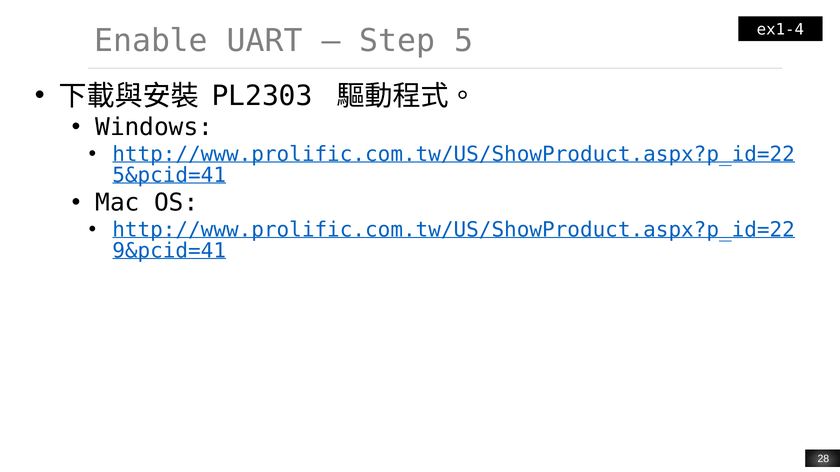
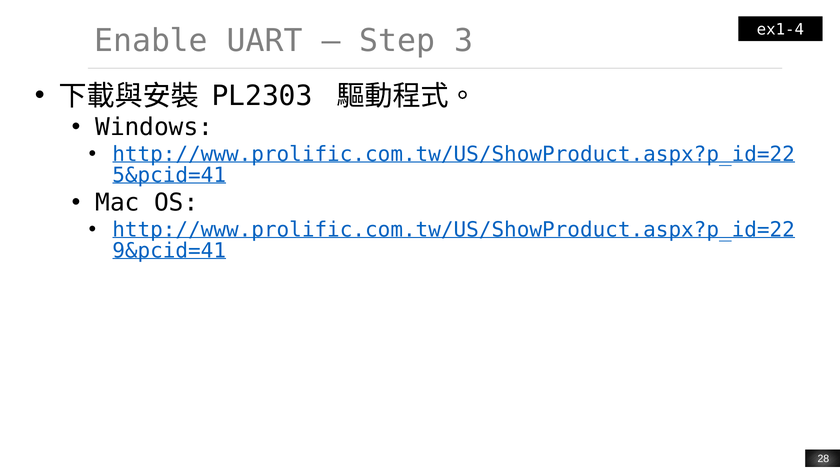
5: 5 -> 3 (464, 41)
